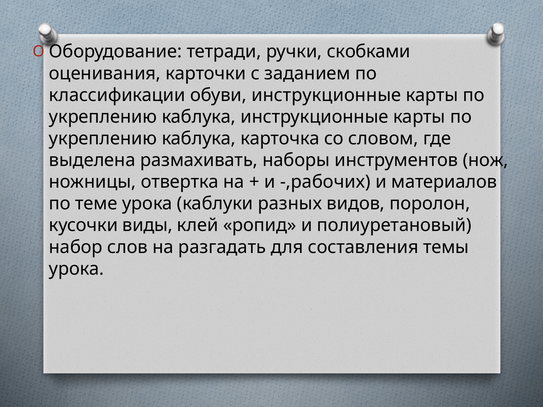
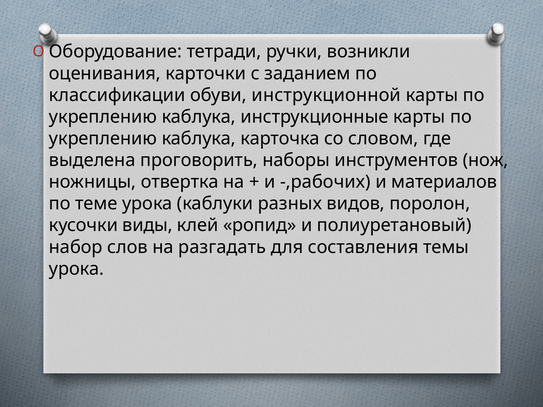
скобками: скобками -> возникли (369, 52)
обуви инструкционные: инструкционные -> инструкционной (326, 95)
размахивать: размахивать -> проговорить (199, 160)
